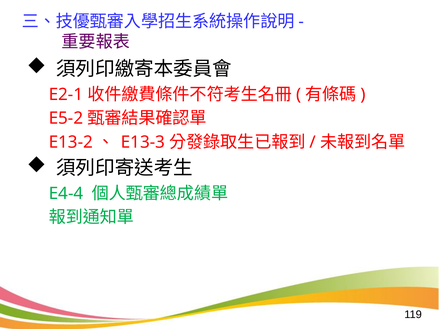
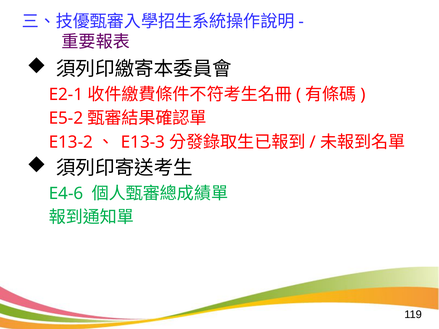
E4-4: E4-4 -> E4-6 (66, 194)
